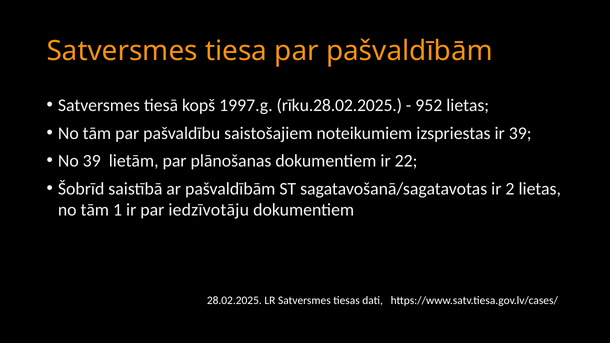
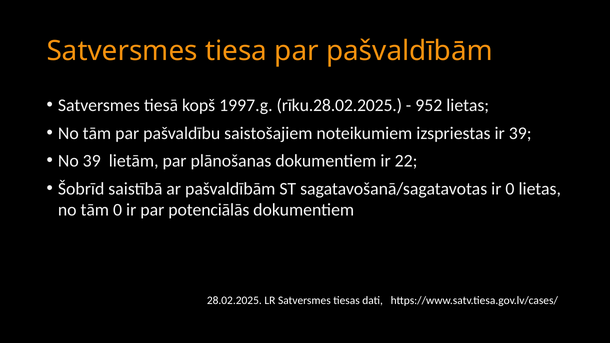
ir 2: 2 -> 0 (510, 189)
tām 1: 1 -> 0 (118, 210)
iedzīvotāju: iedzīvotāju -> potenciālās (209, 210)
